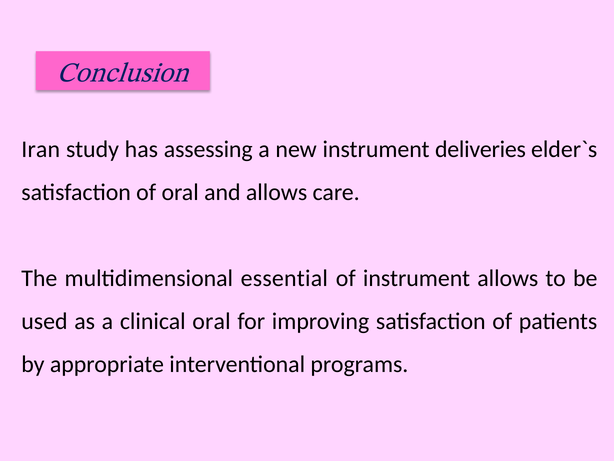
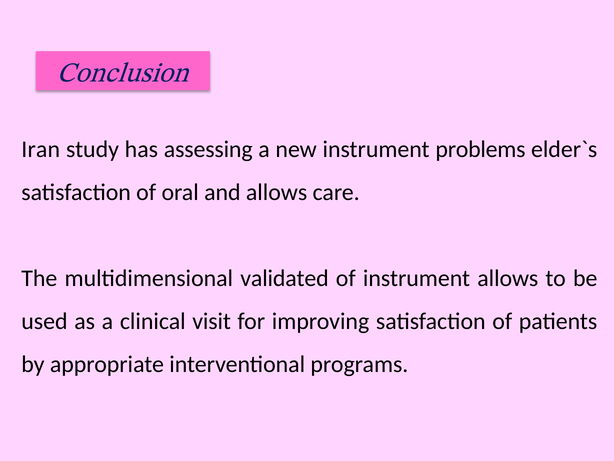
deliveries: deliveries -> problems (480, 149)
essential: essential -> validated (285, 278)
clinical oral: oral -> visit (212, 321)
